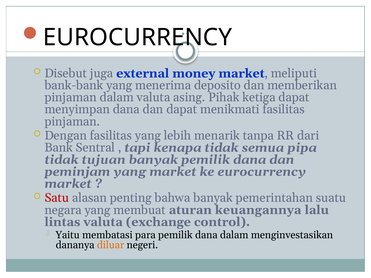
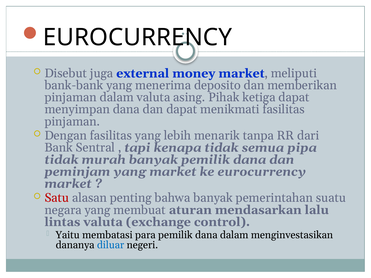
tujuan: tujuan -> murah (104, 160)
keuangannya: keuangannya -> mendasarkan (258, 210)
diluar colour: orange -> blue (111, 245)
